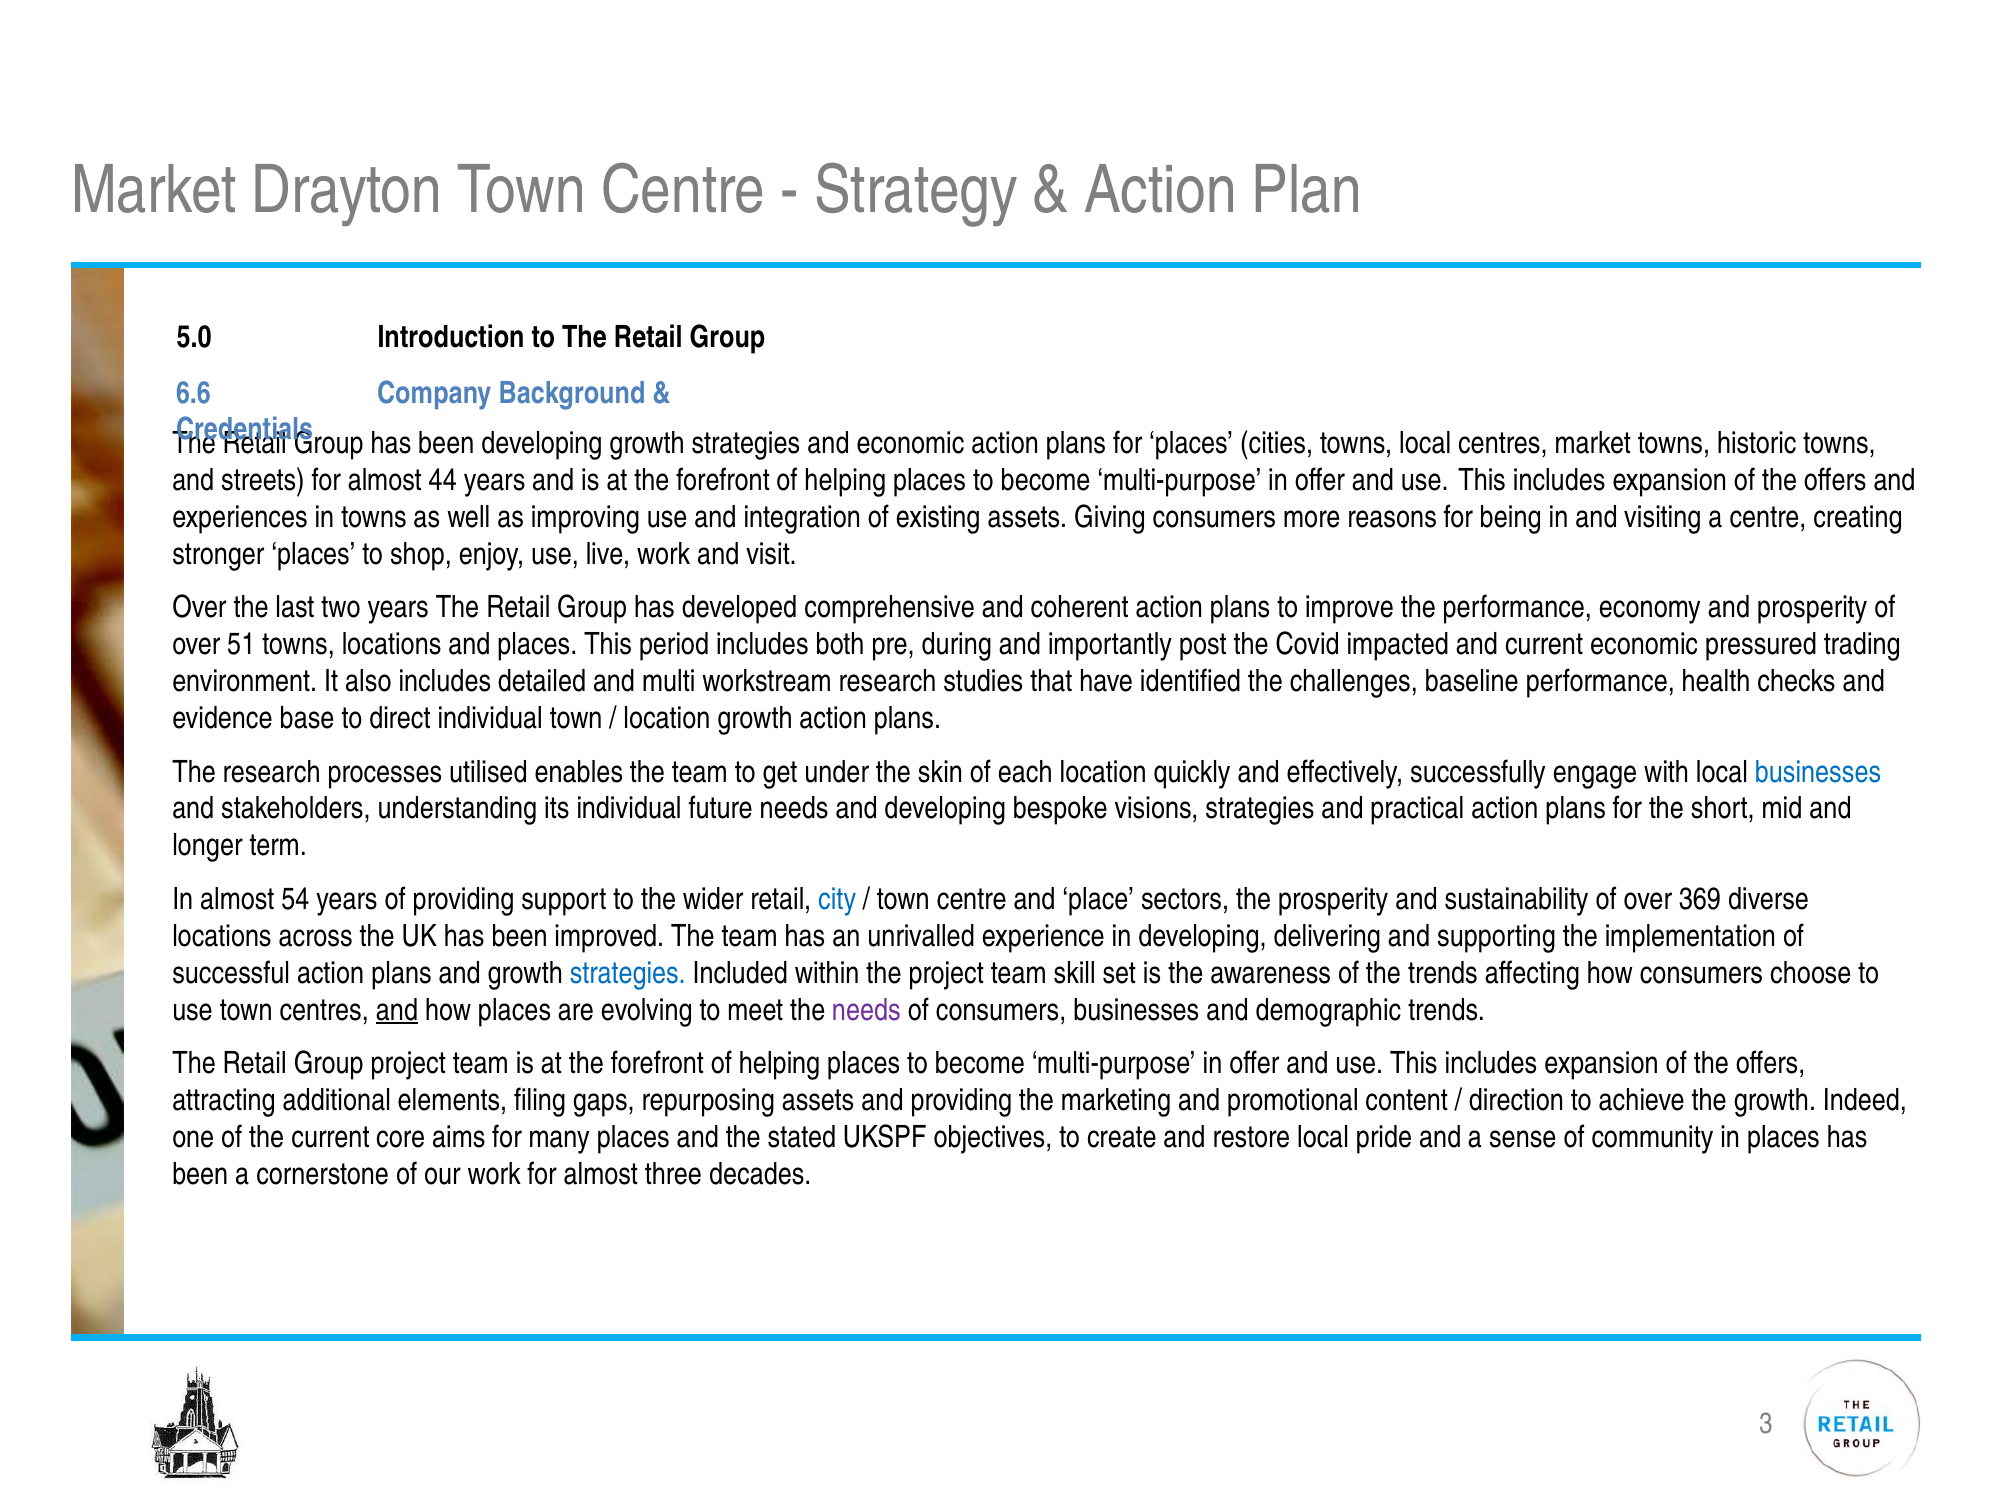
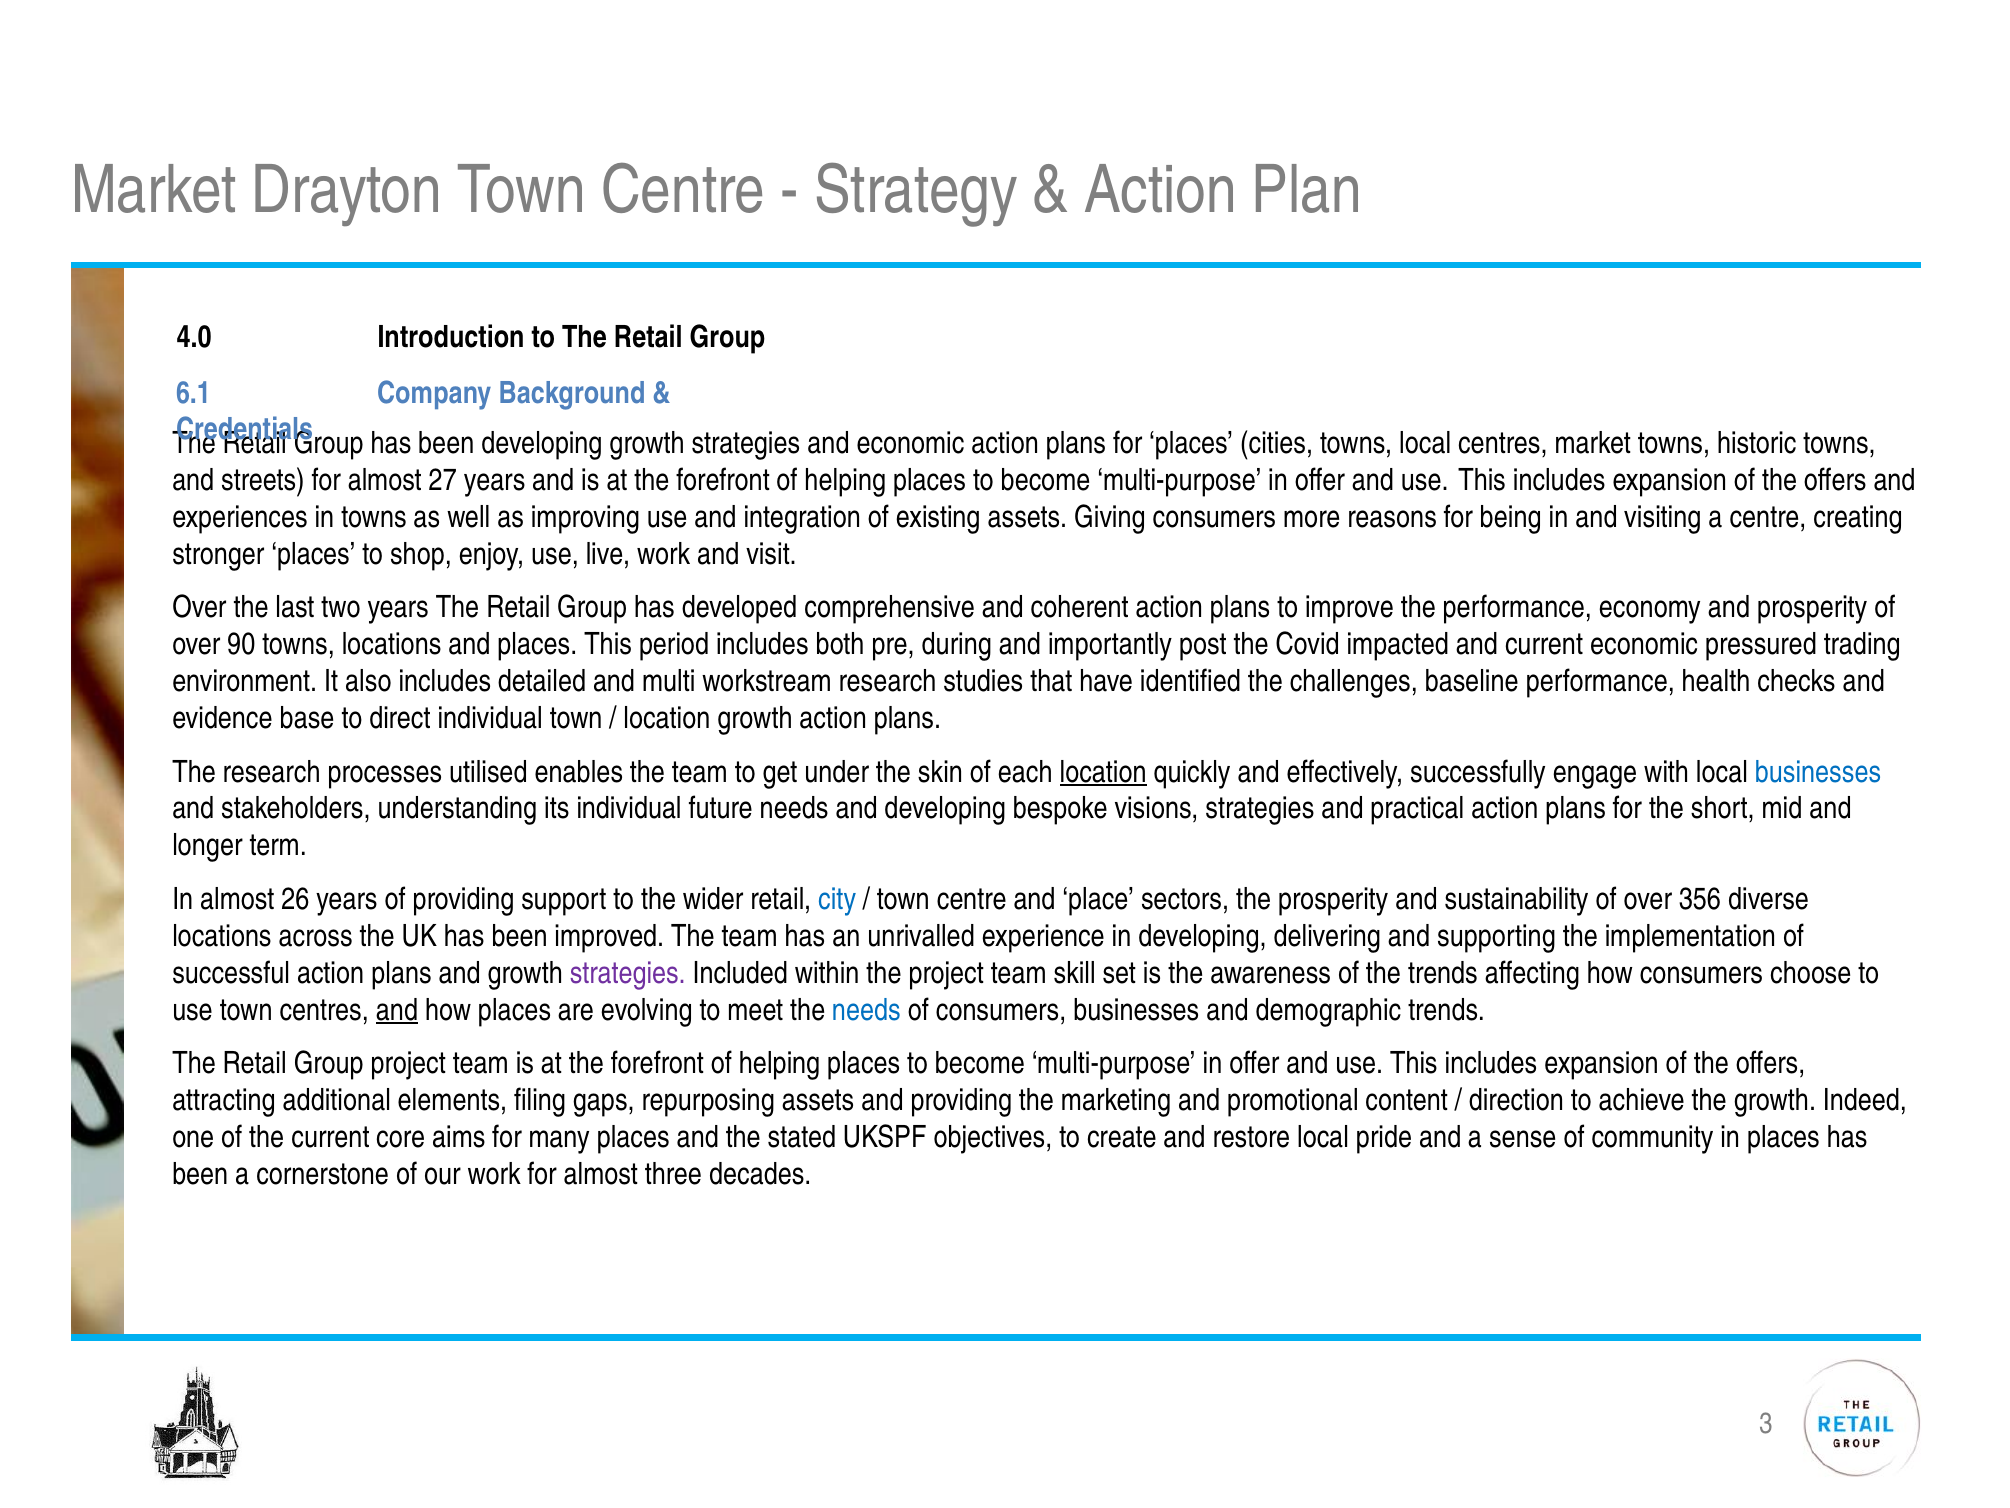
5.0: 5.0 -> 4.0 (194, 337)
6.6: 6.6 -> 6.1 (193, 393)
44: 44 -> 27 (443, 480)
51: 51 -> 90 (241, 644)
location underline: none -> present (1103, 772)
54: 54 -> 26 (295, 899)
369: 369 -> 356 (1700, 899)
strategies colour: blue -> purple (628, 973)
needs colour: purple -> blue (866, 1010)
